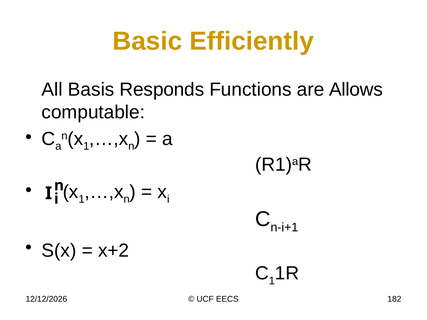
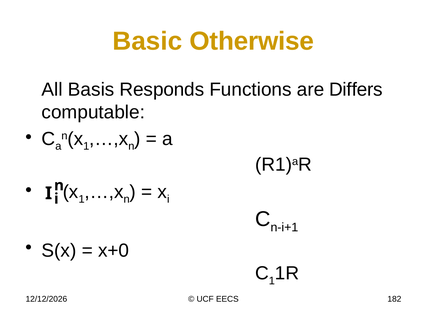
Efficiently: Efficiently -> Otherwise (252, 41)
Allows: Allows -> Differs (356, 90)
x+2: x+2 -> x+0 (114, 251)
